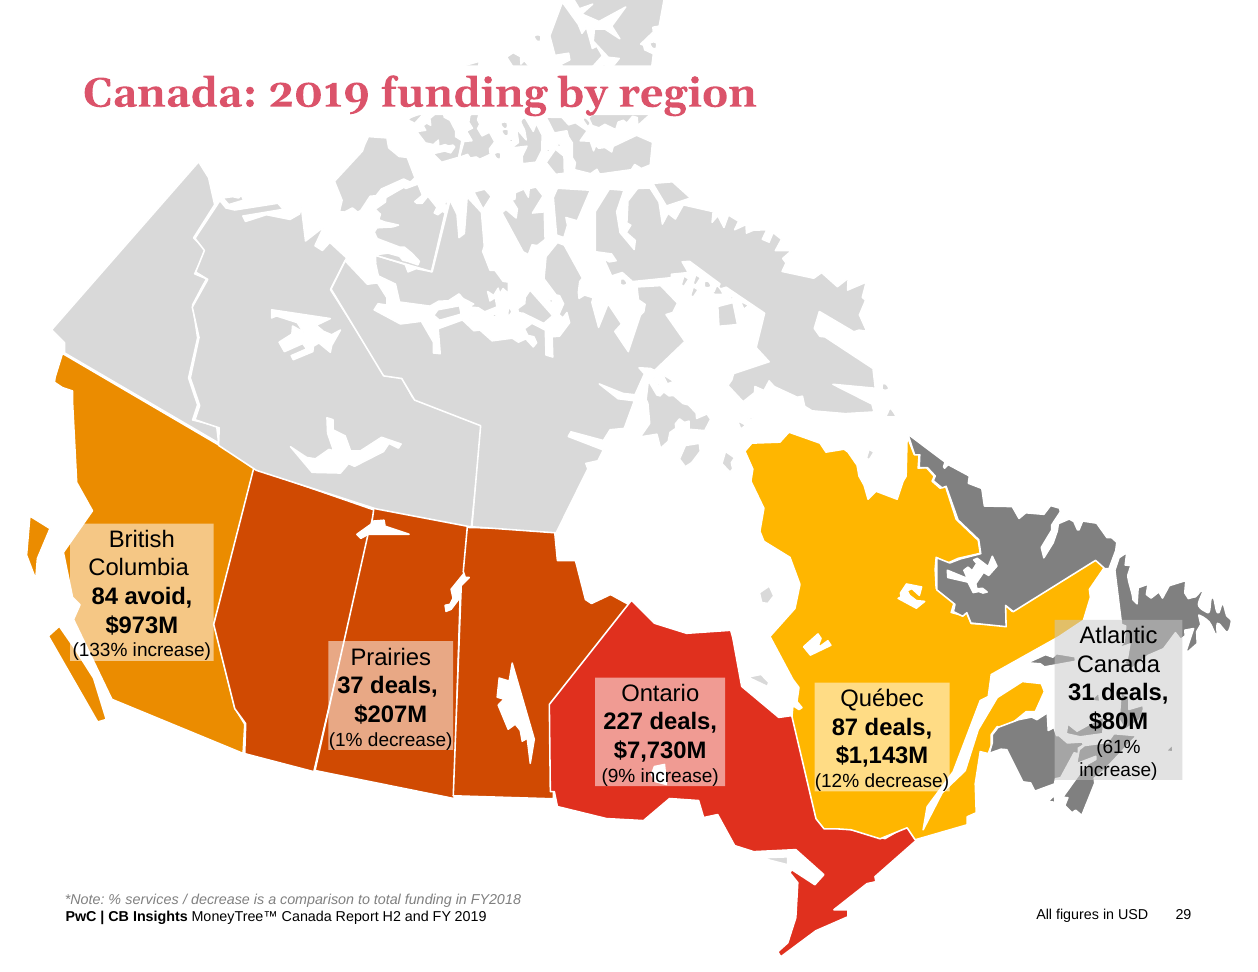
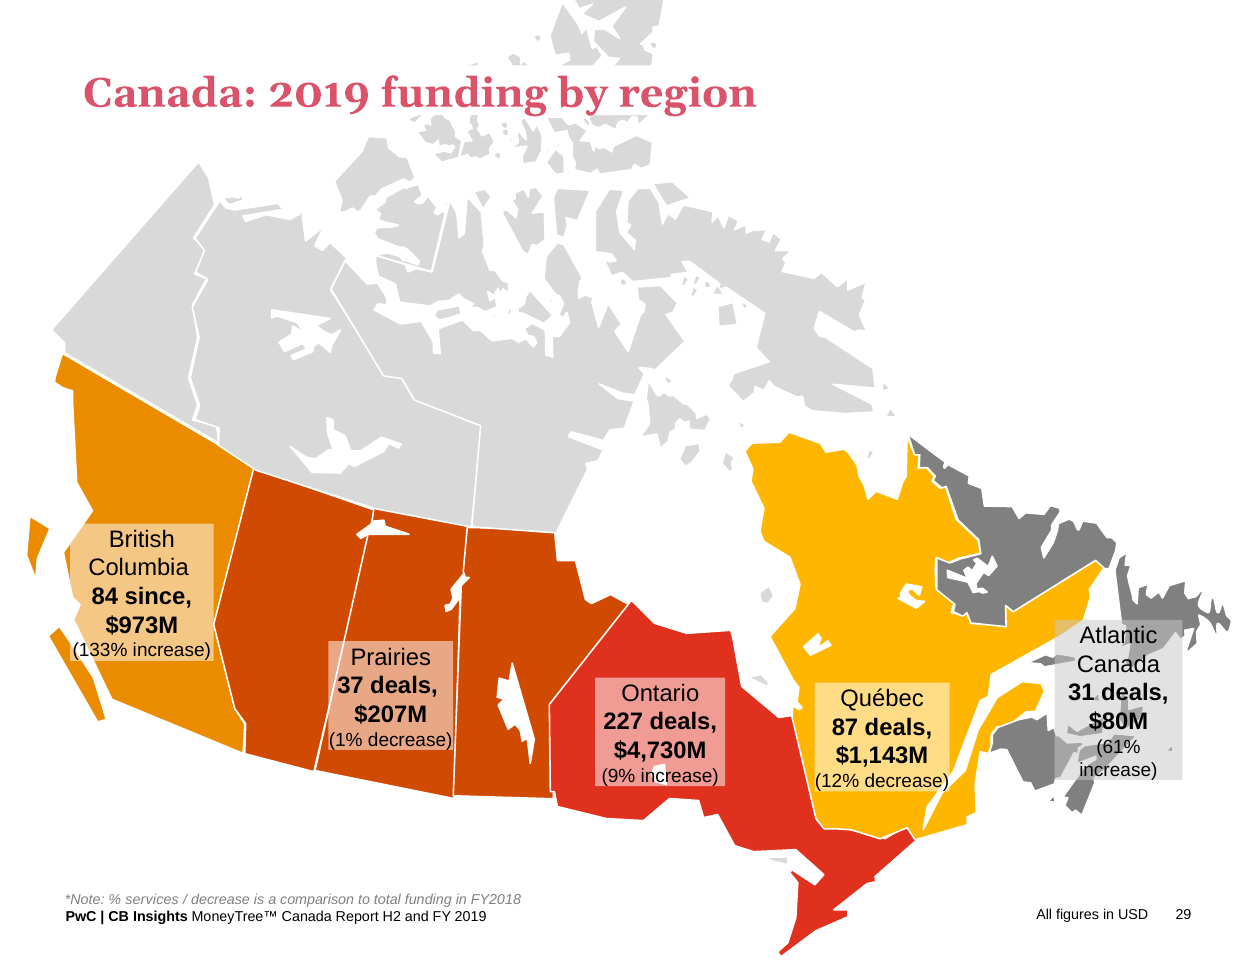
avoid: avoid -> since (158, 597)
$7,730M: $7,730M -> $4,730M (660, 751)
